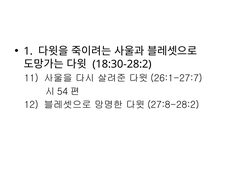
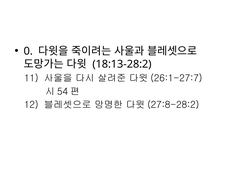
1: 1 -> 0 (28, 51)
18:30-28:2: 18:30-28:2 -> 18:13-28:2 (122, 64)
